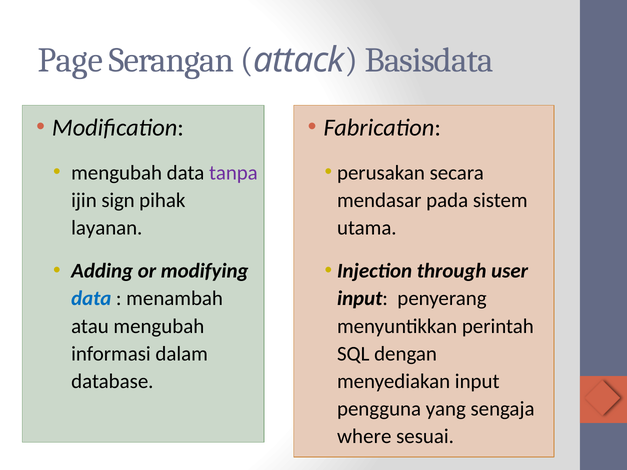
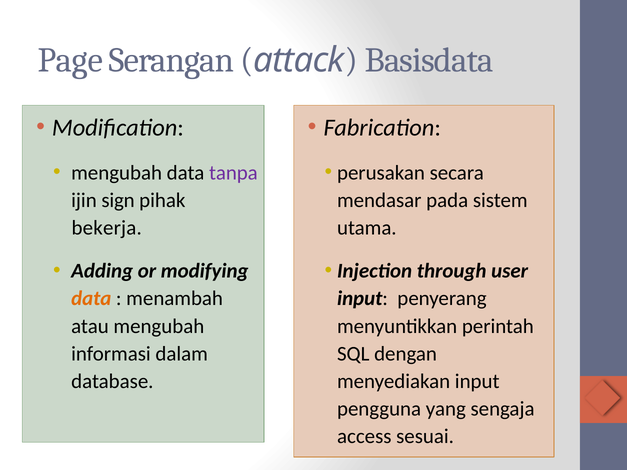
layanan: layanan -> bekerja (107, 228)
data colour: blue -> orange (91, 299)
where: where -> access (364, 437)
